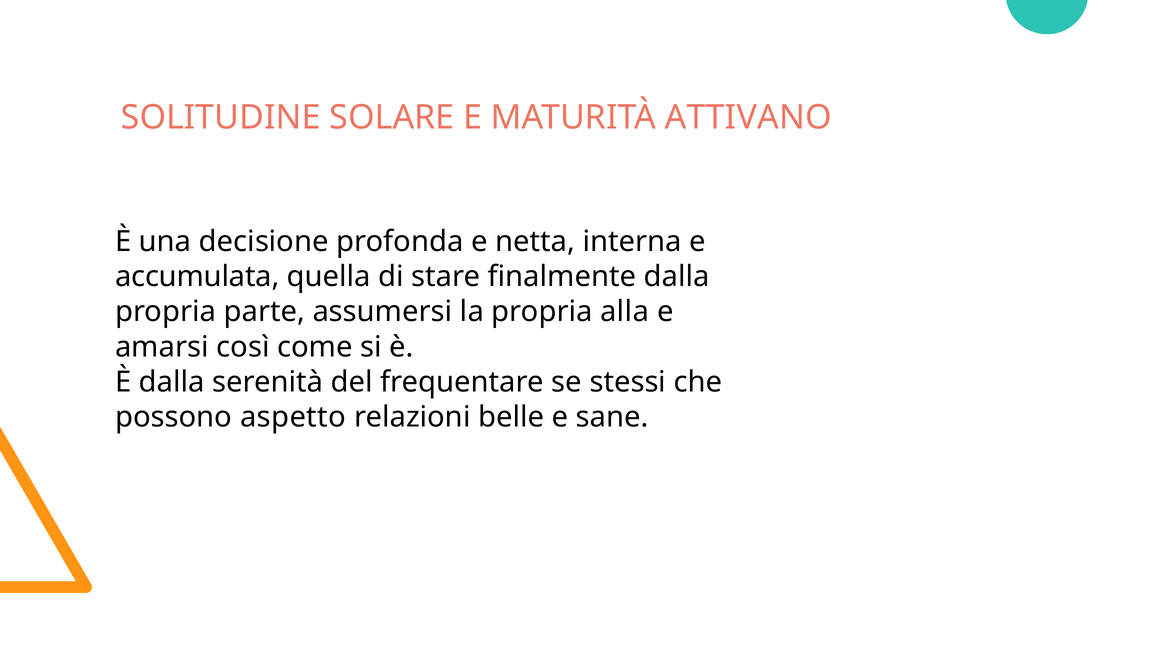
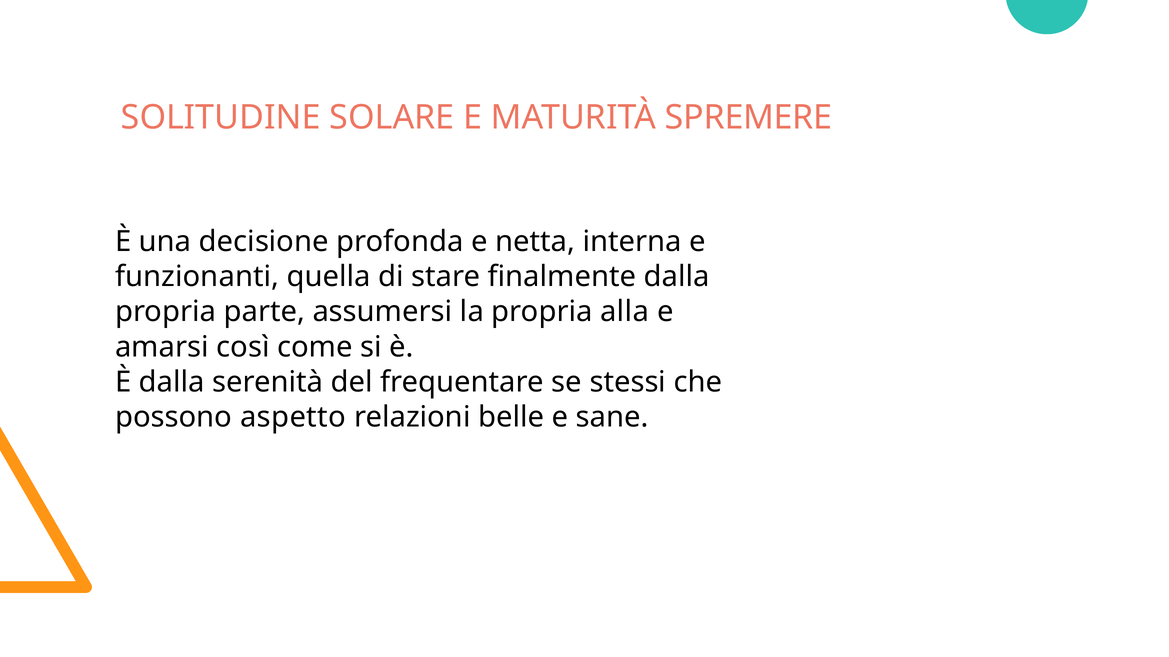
ATTIVANO: ATTIVANO -> SPREMERE (749, 117)
accumulata: accumulata -> funzionanti (197, 277)
